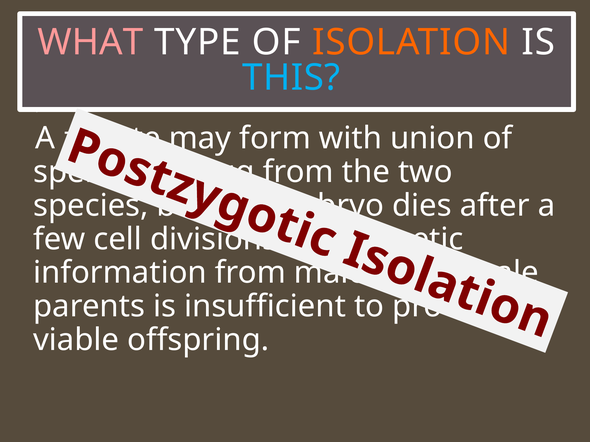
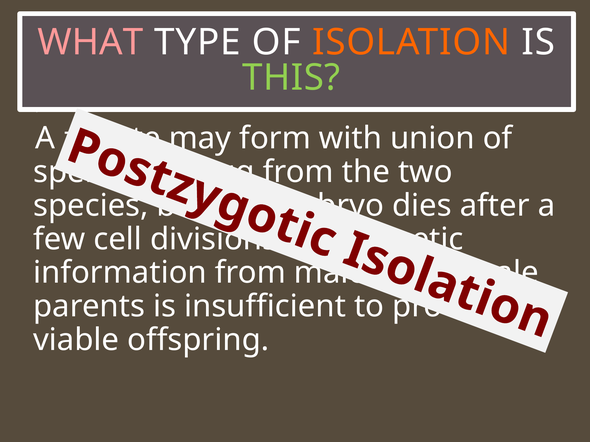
THIS colour: light blue -> light green (291, 78)
